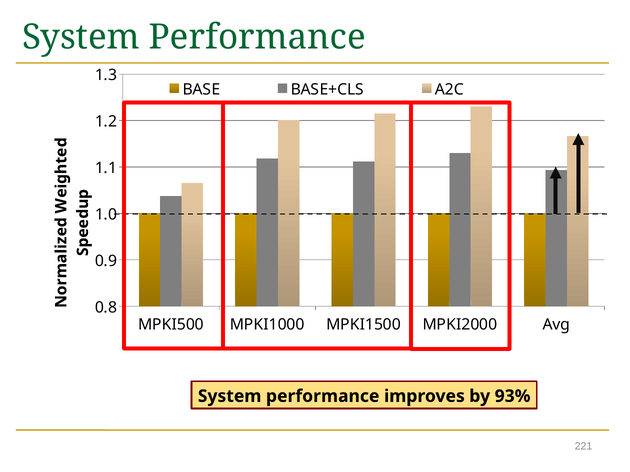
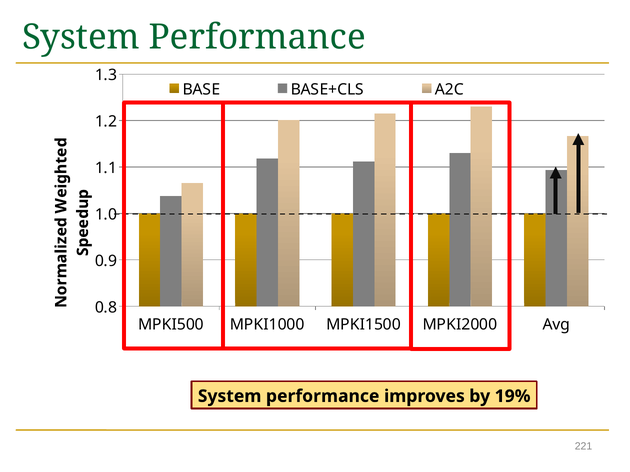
93%: 93% -> 19% (513, 397)
